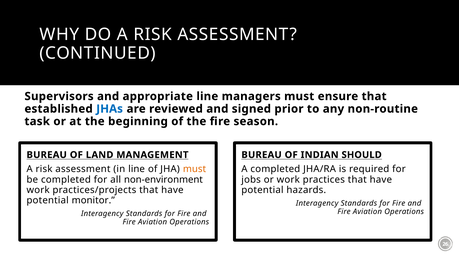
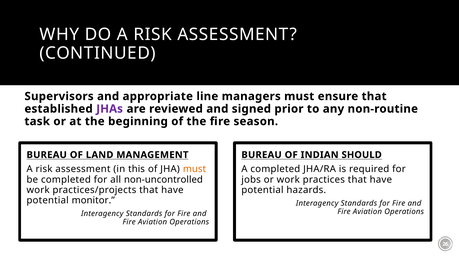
JHAs colour: blue -> purple (110, 109)
in line: line -> this (137, 169)
non-environment: non-environment -> non-uncontrolled (163, 180)
